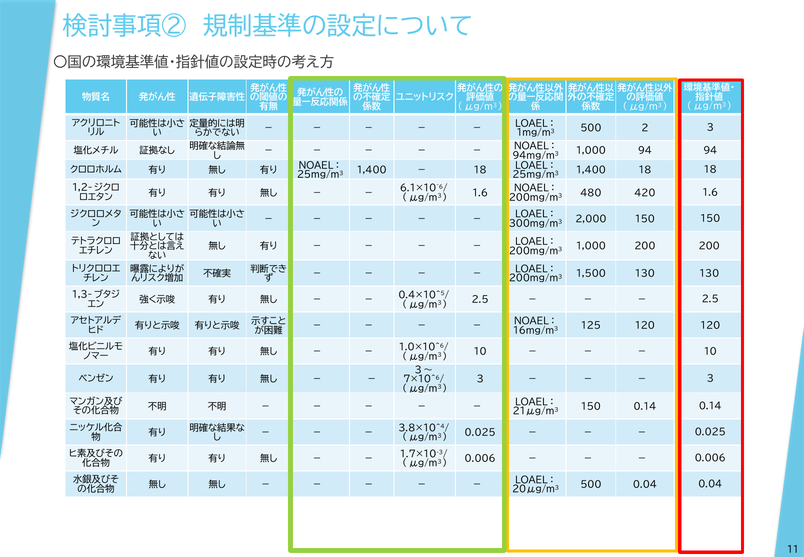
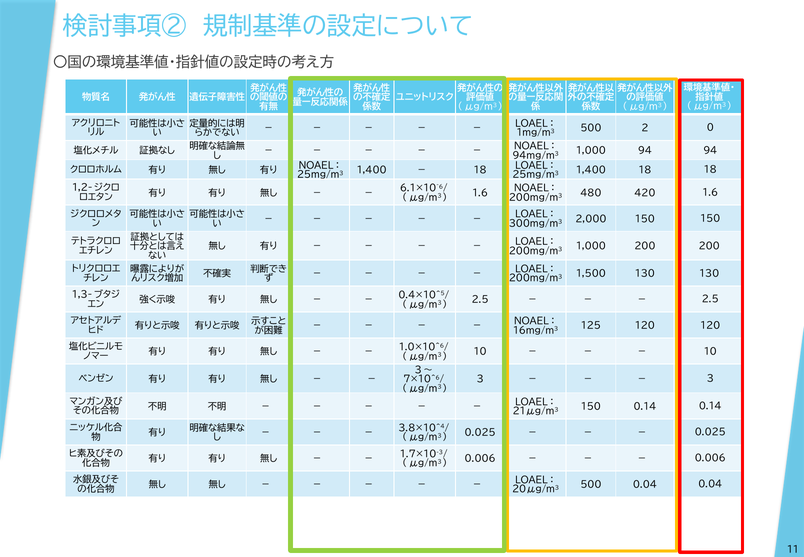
2 3: 3 -> 0 (710, 128)
